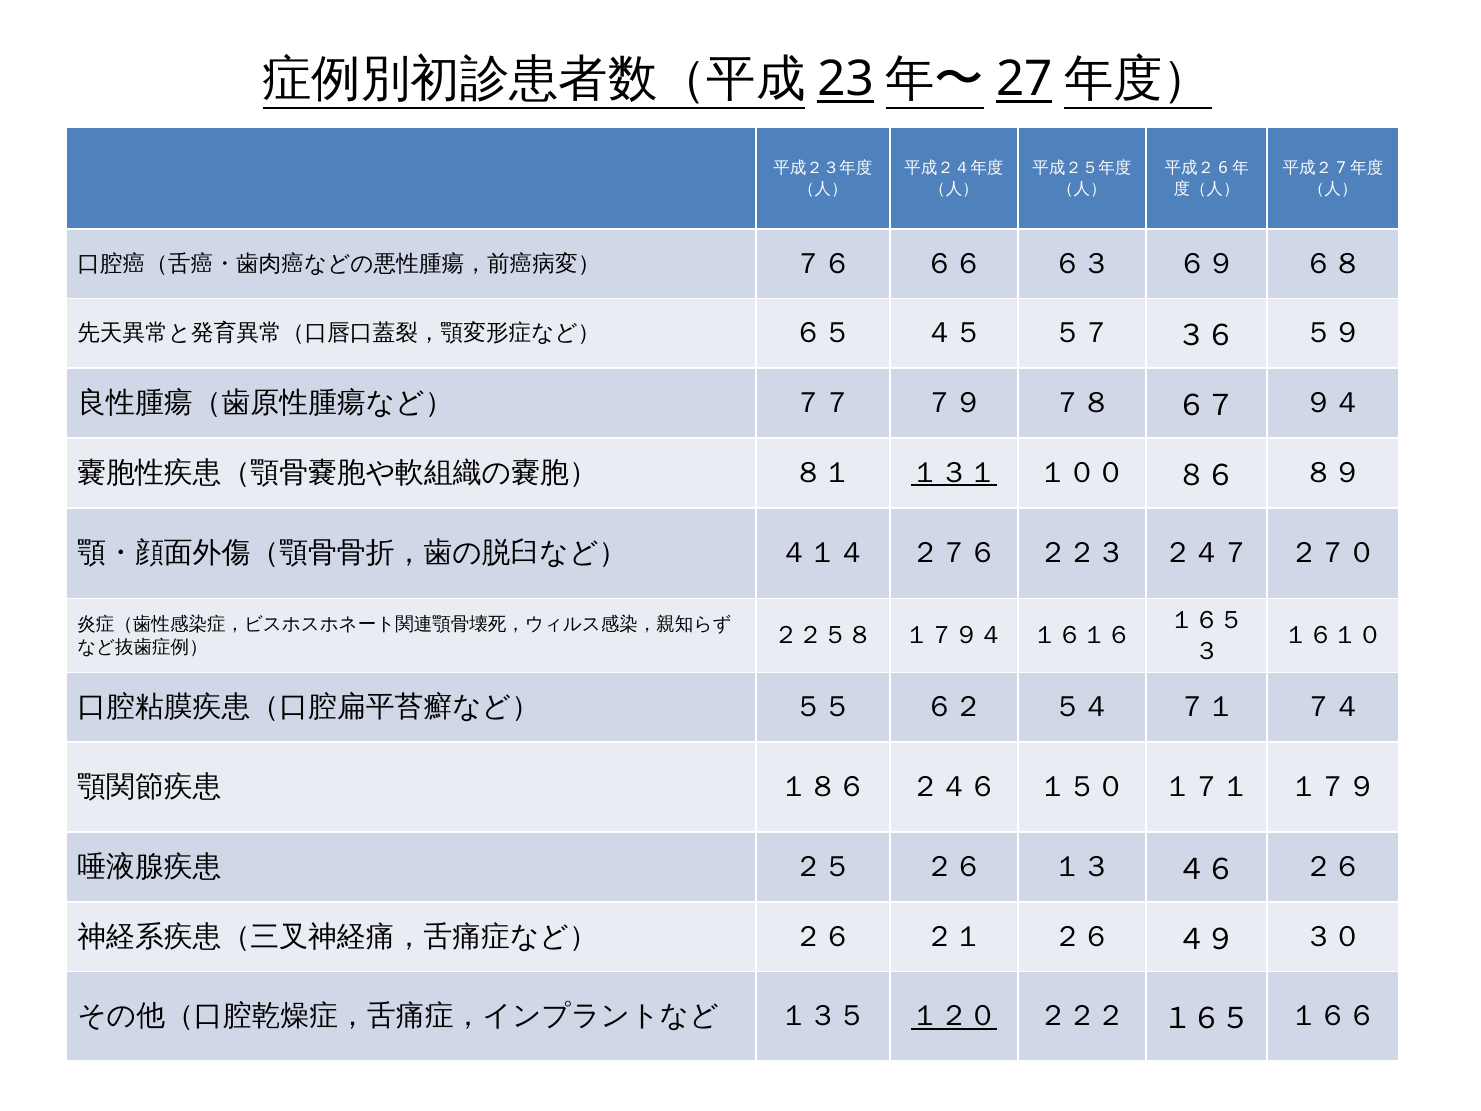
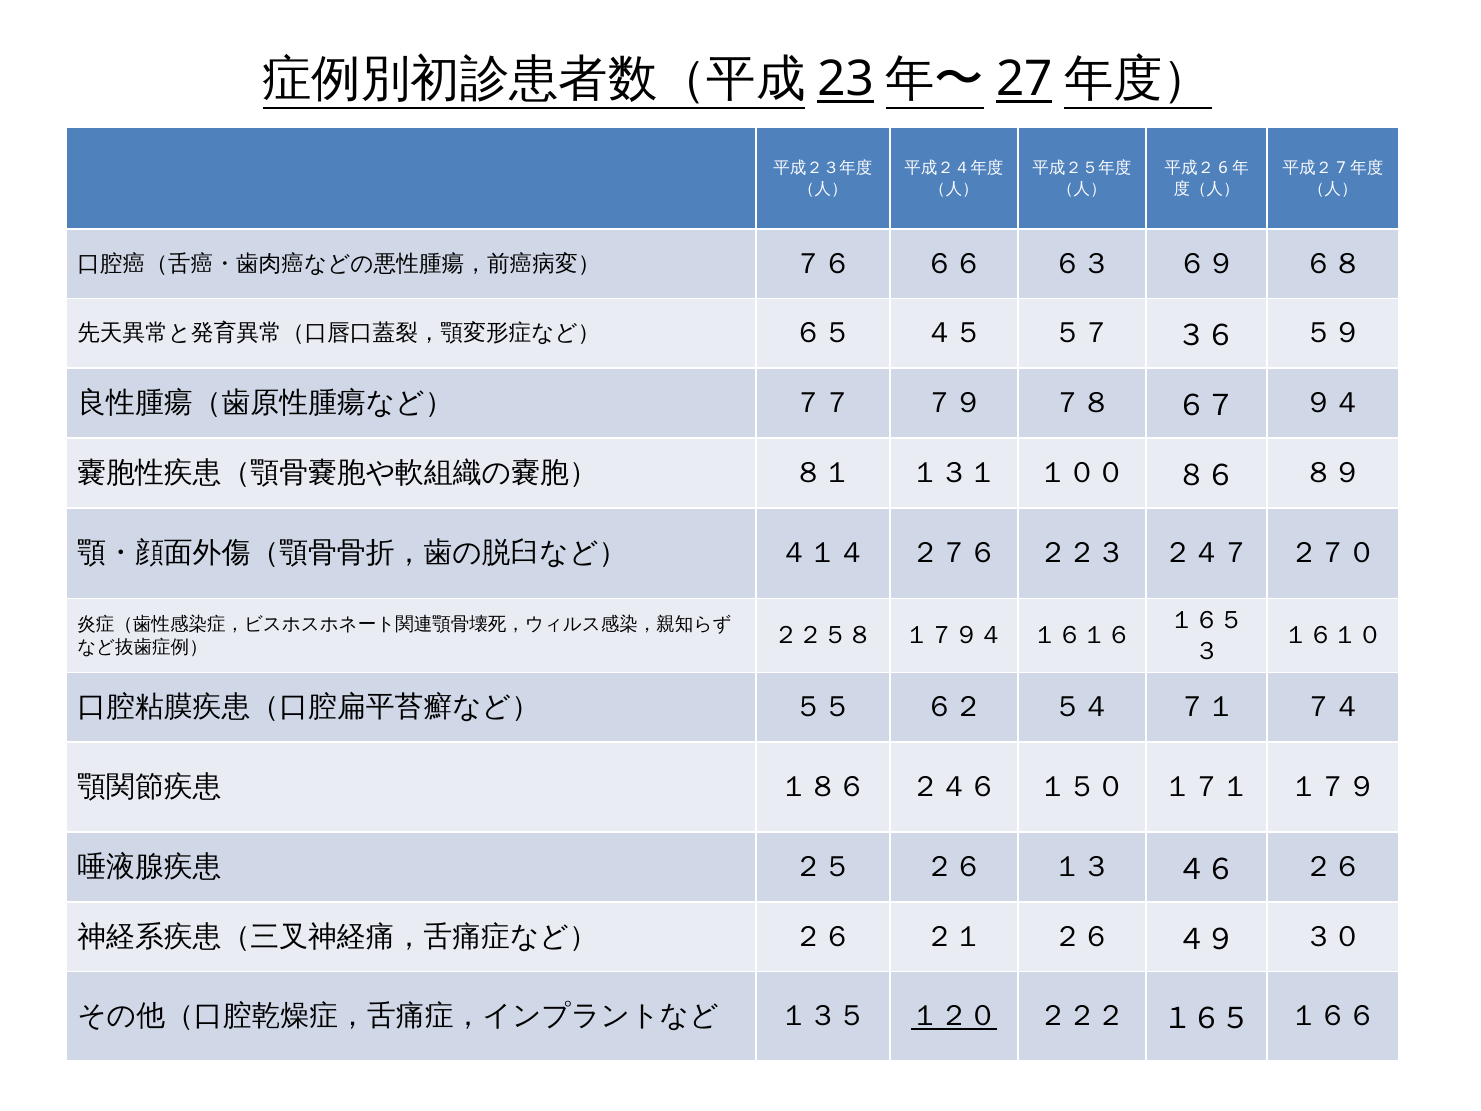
１３１ underline: present -> none (954, 473)
